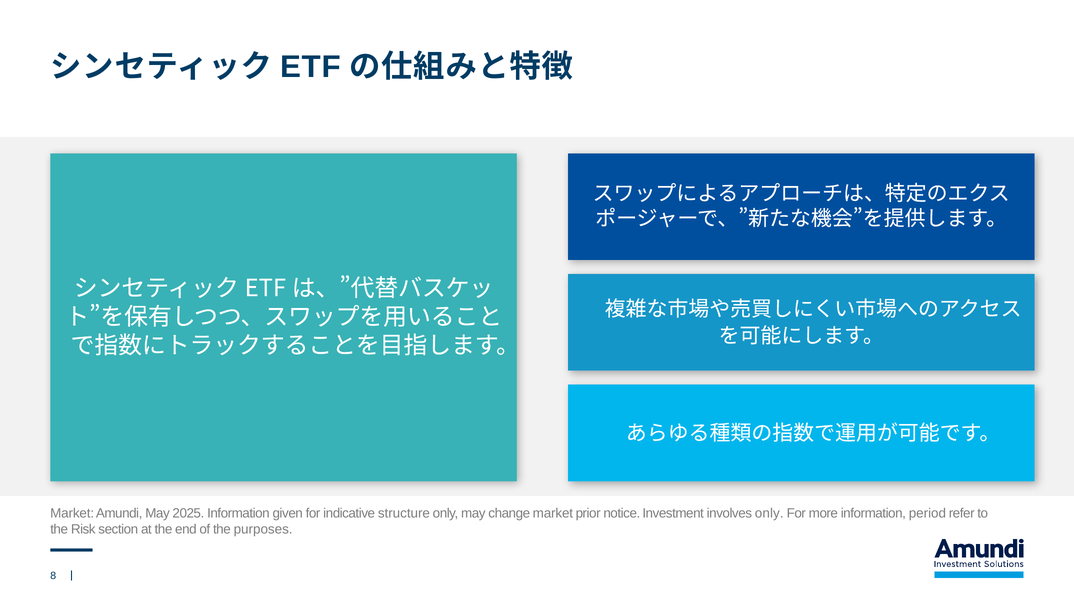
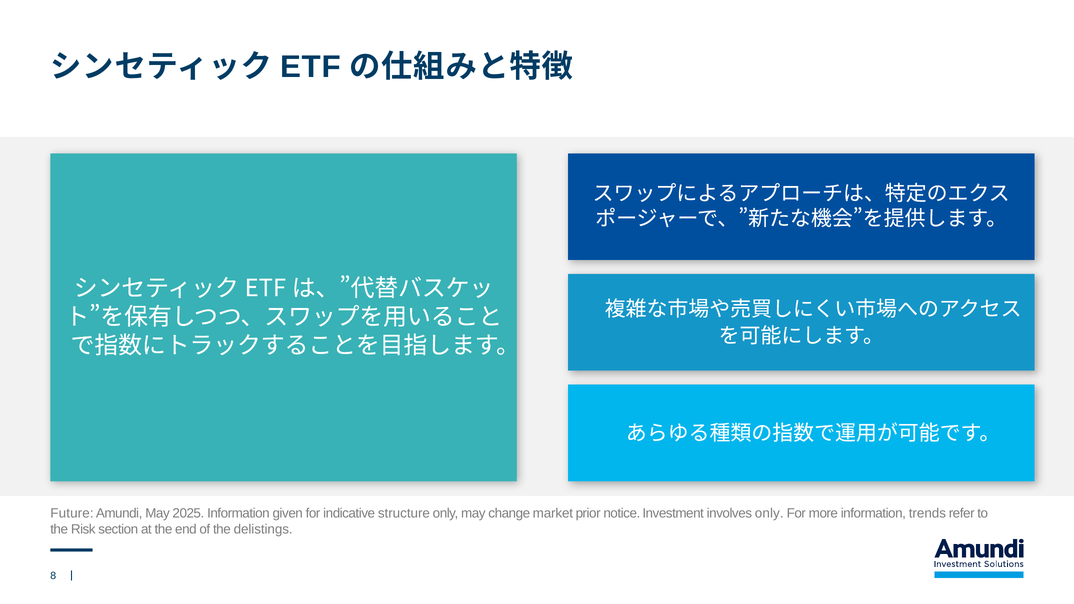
Market: Market -> Future (72, 513)
period: period -> trends (927, 513)
purposes: purposes -> delistings (263, 529)
